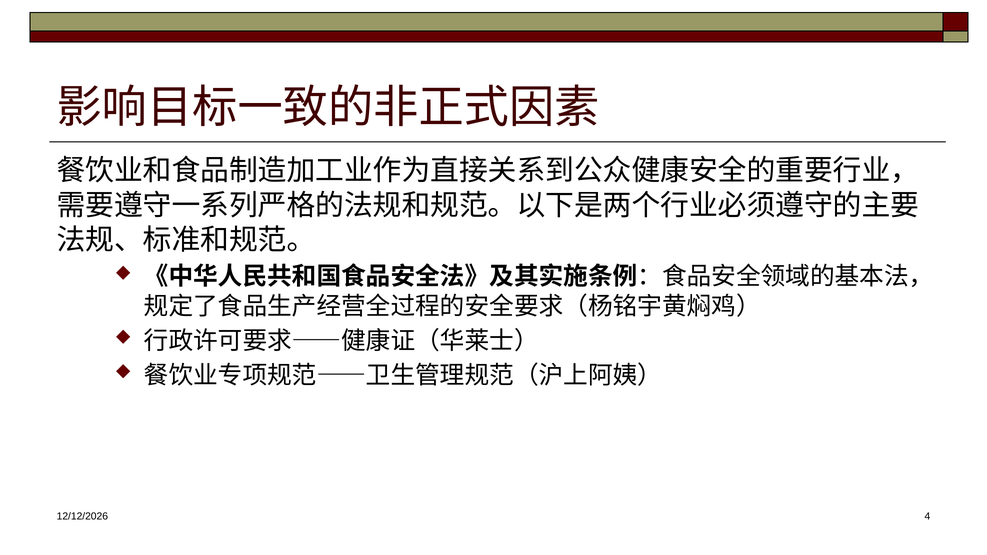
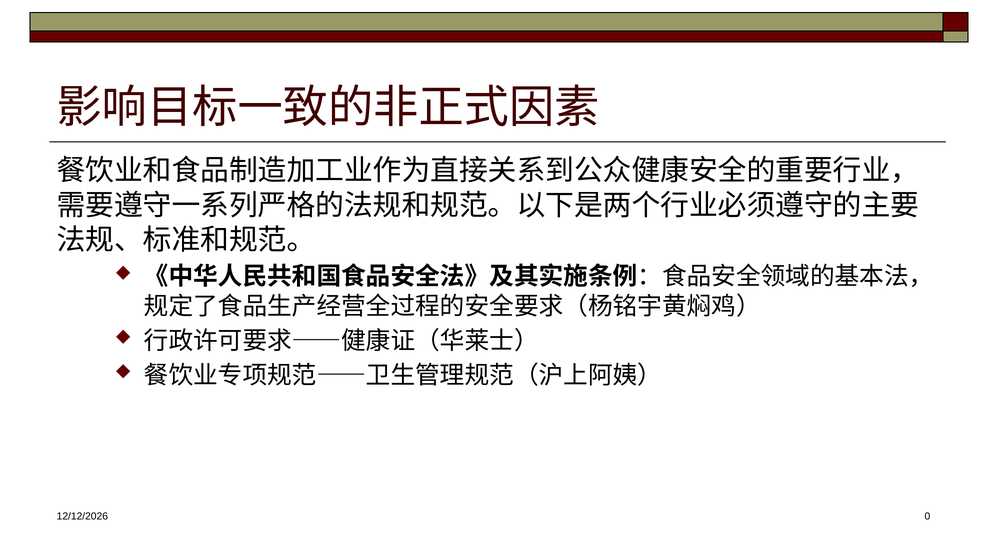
4: 4 -> 0 (927, 516)
